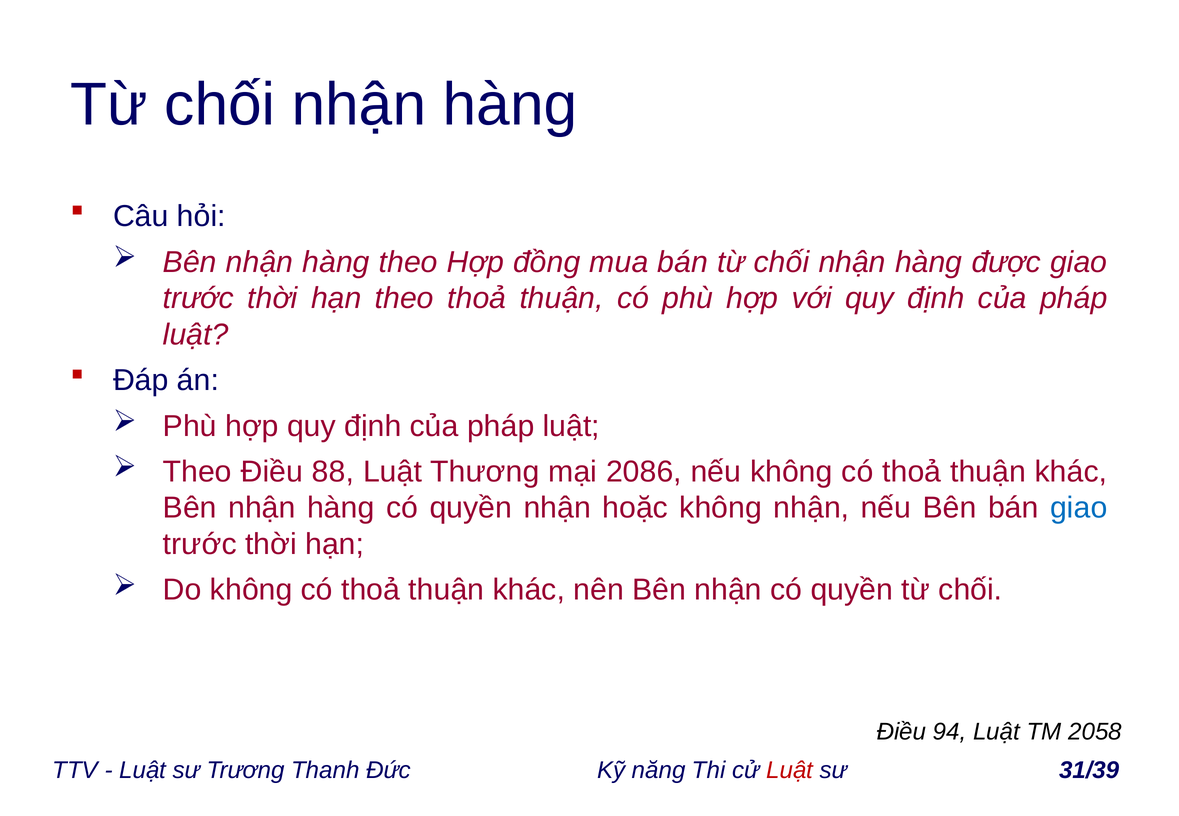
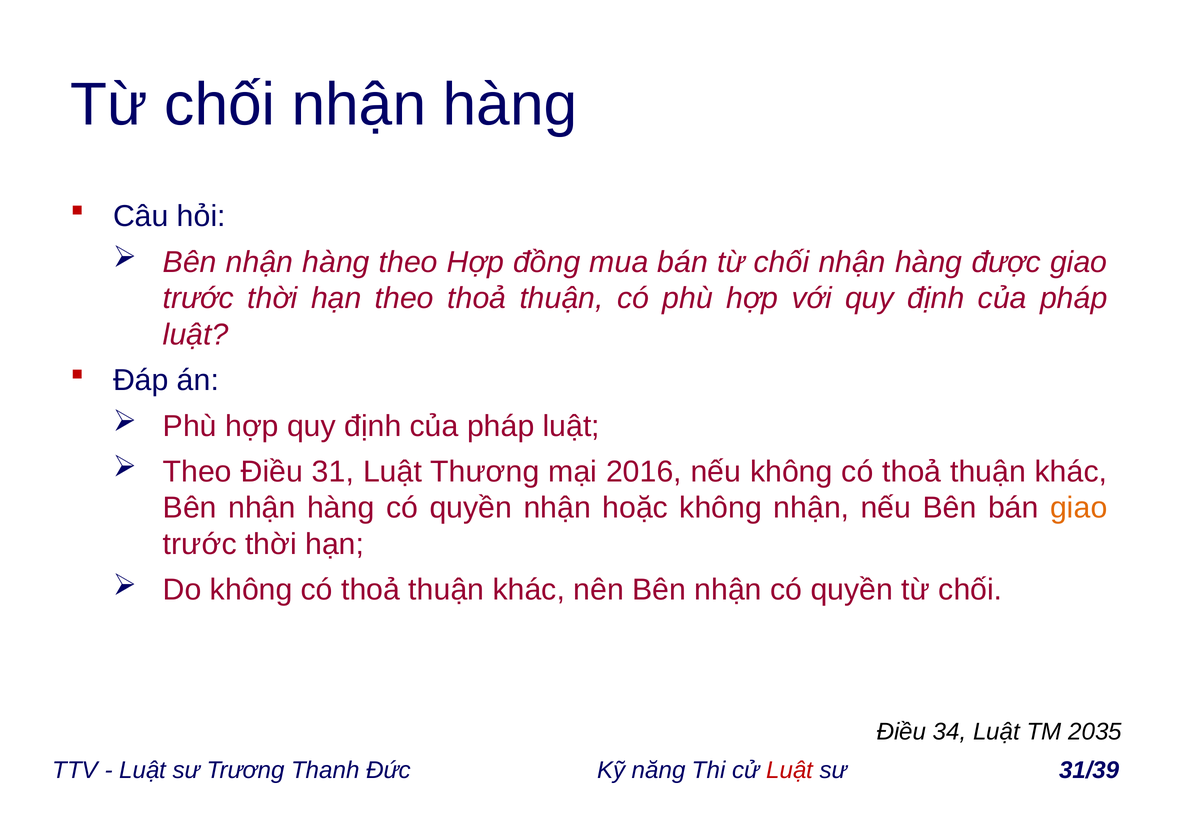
88: 88 -> 31 (333, 472)
2086: 2086 -> 2016 (644, 472)
giao colour: blue -> orange (1079, 508)
94: 94 -> 34 (950, 732)
2058: 2058 -> 2035 (1095, 732)
